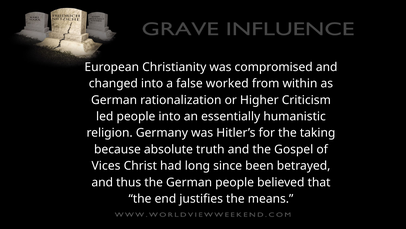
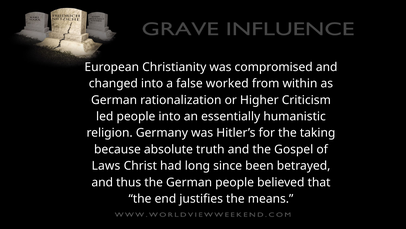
Vices: Vices -> Laws (106, 165)
